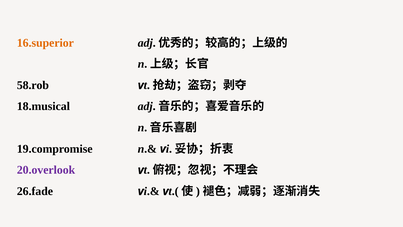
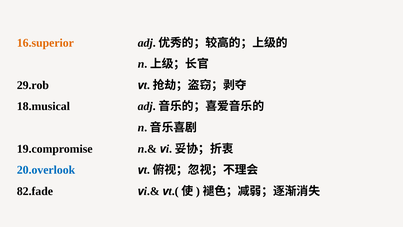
58.rob: 58.rob -> 29.rob (33, 85)
20.overlook colour: purple -> blue (46, 170)
26.fade: 26.fade -> 82.fade (35, 191)
